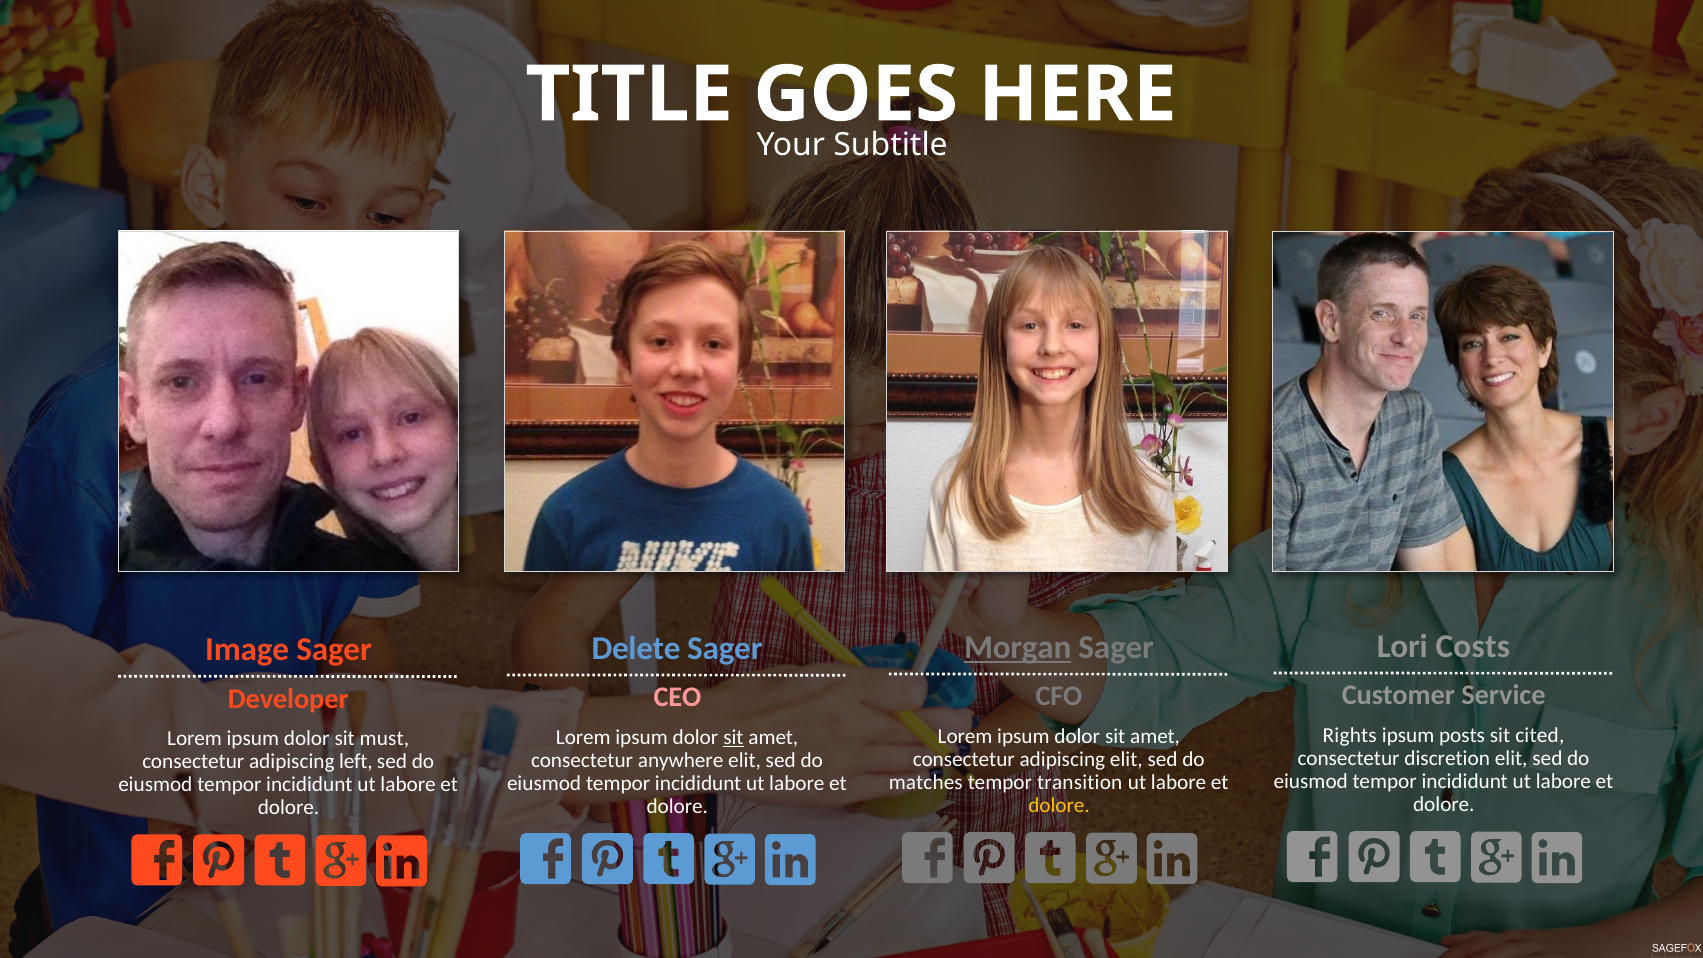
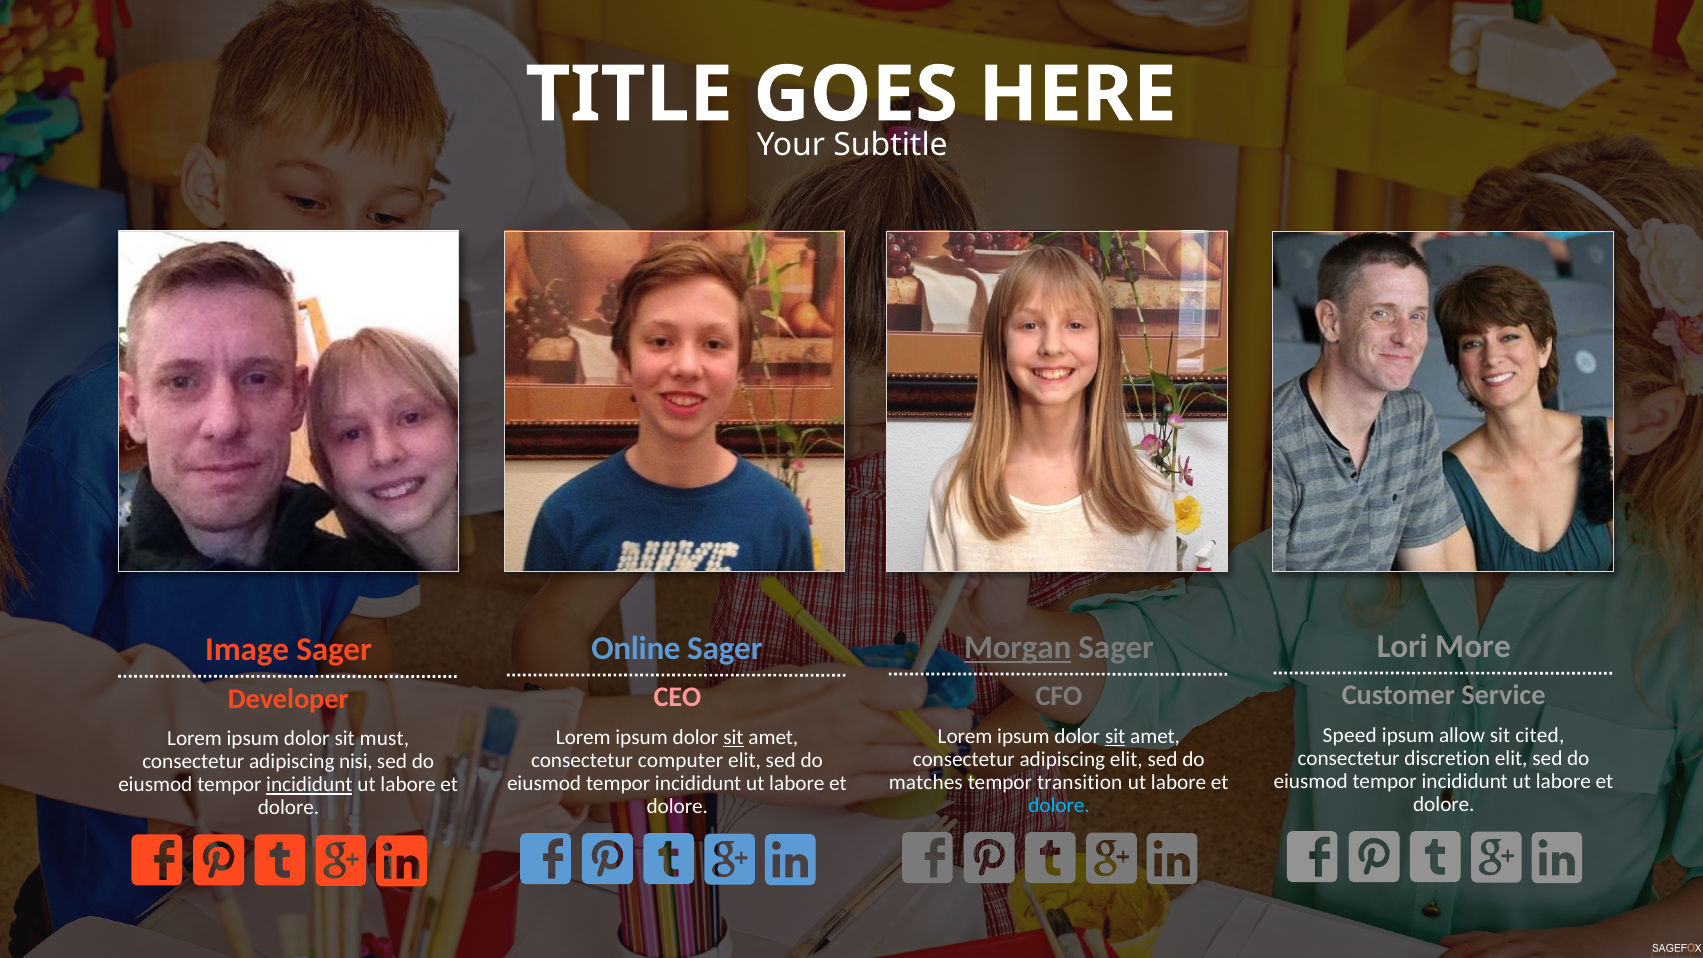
Costs: Costs -> More (1473, 647)
Delete: Delete -> Online (636, 649)
Rights: Rights -> Speed (1350, 736)
posts: posts -> allow (1462, 736)
sit underline: none -> present (1115, 737)
anywhere: anywhere -> computer (681, 761)
left: left -> nisi (356, 762)
incididunt underline: none -> present (309, 785)
dolore colour: yellow -> light blue (1059, 806)
